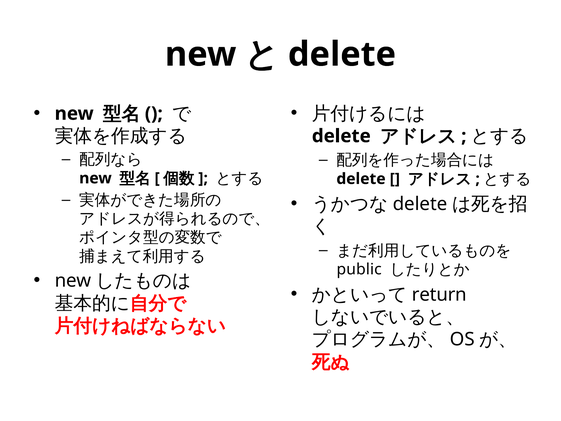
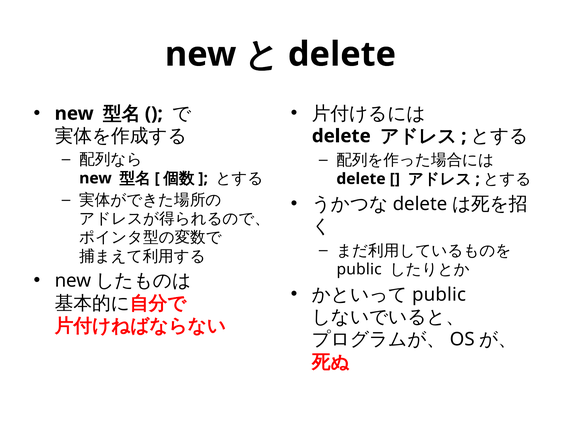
return: return -> public (439, 294)
